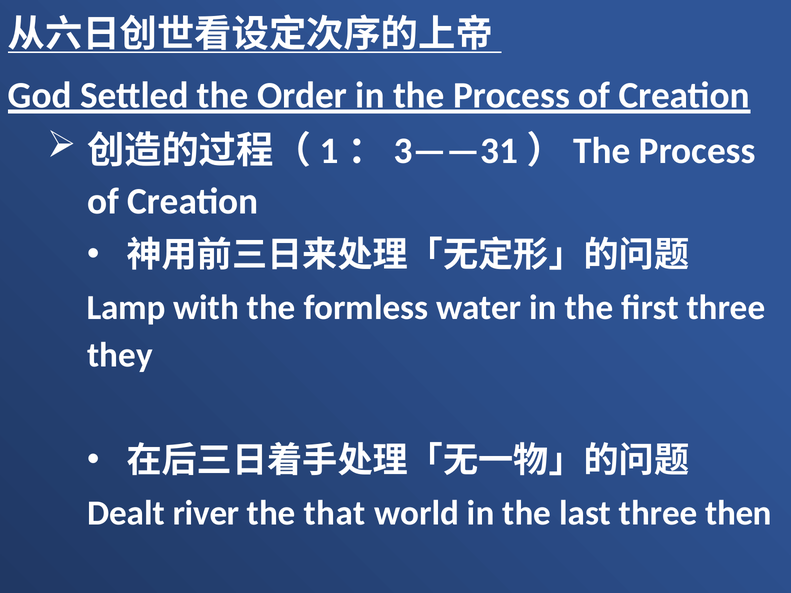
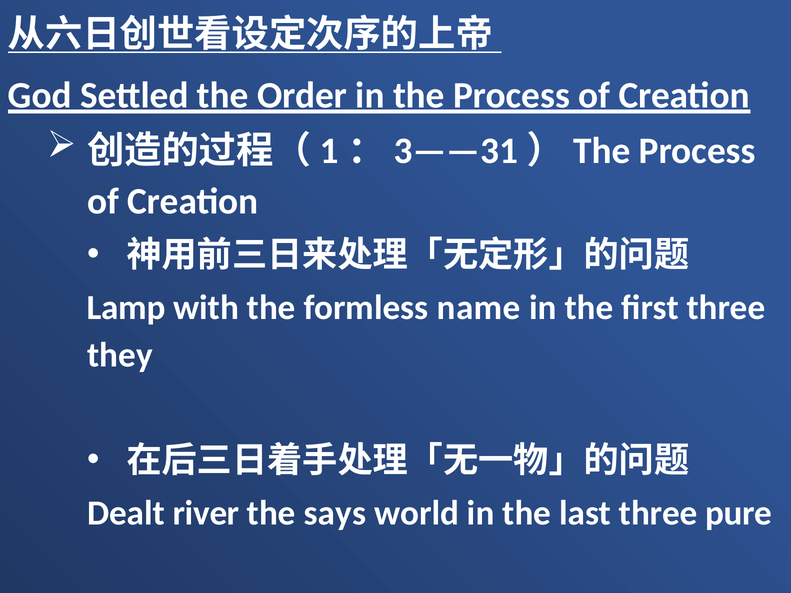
water: water -> name (479, 308)
that: that -> says (335, 513)
then: then -> pure (739, 513)
